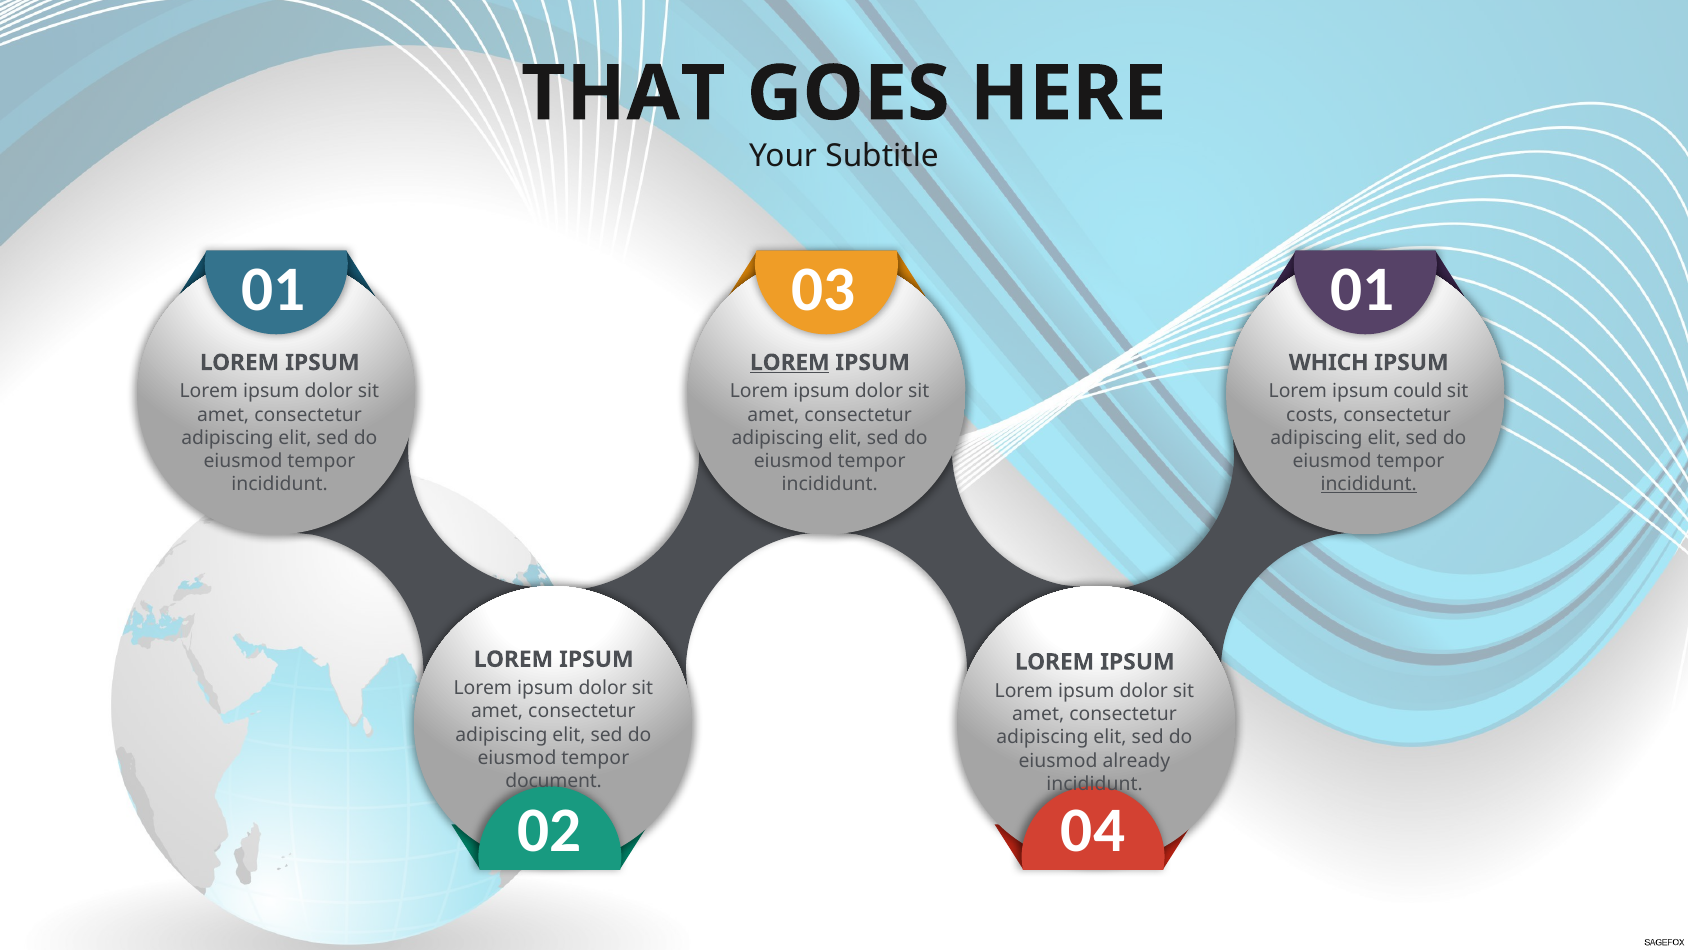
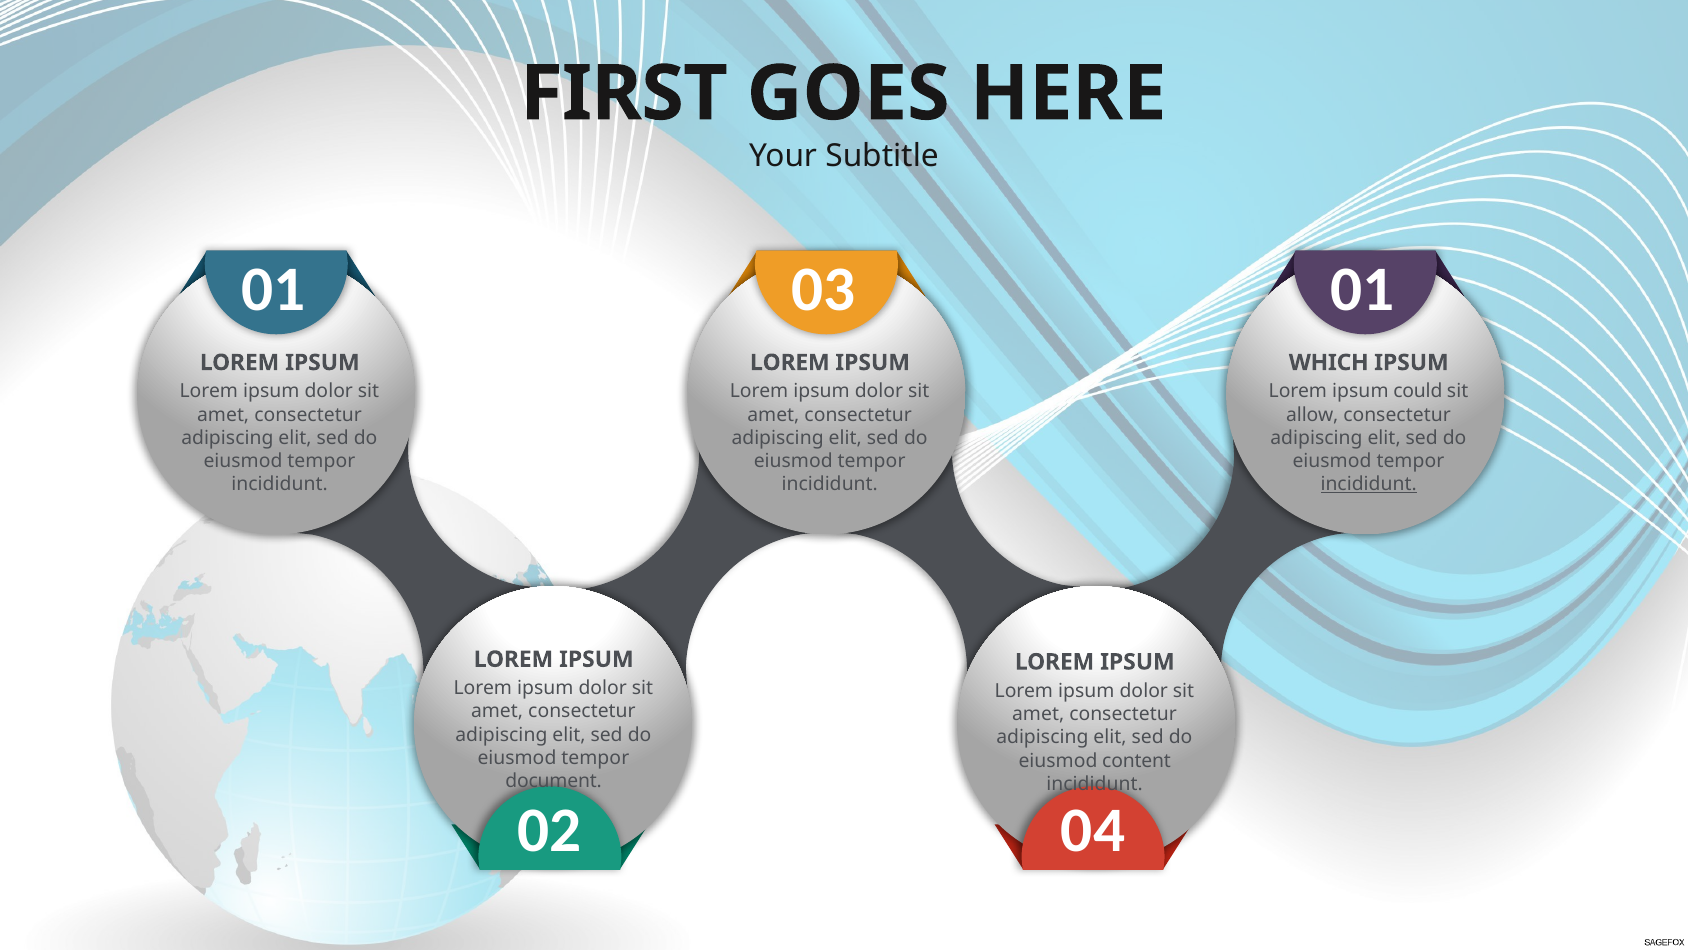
THAT: THAT -> FIRST (624, 94)
LOREM underline: present -> none (790, 362)
costs: costs -> allow (1312, 415)
already: already -> content (1137, 760)
